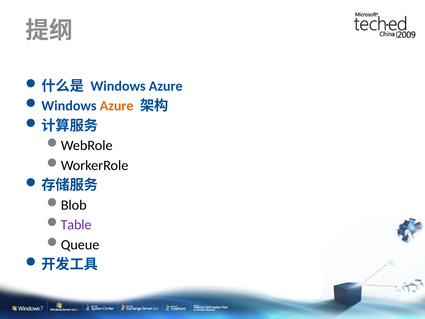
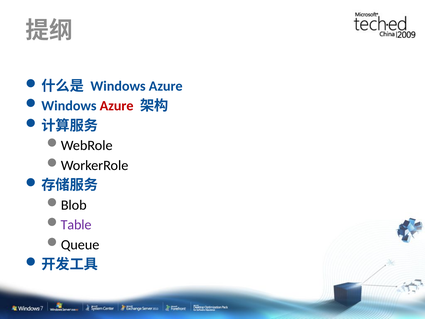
Azure colour: orange -> red (117, 106)
